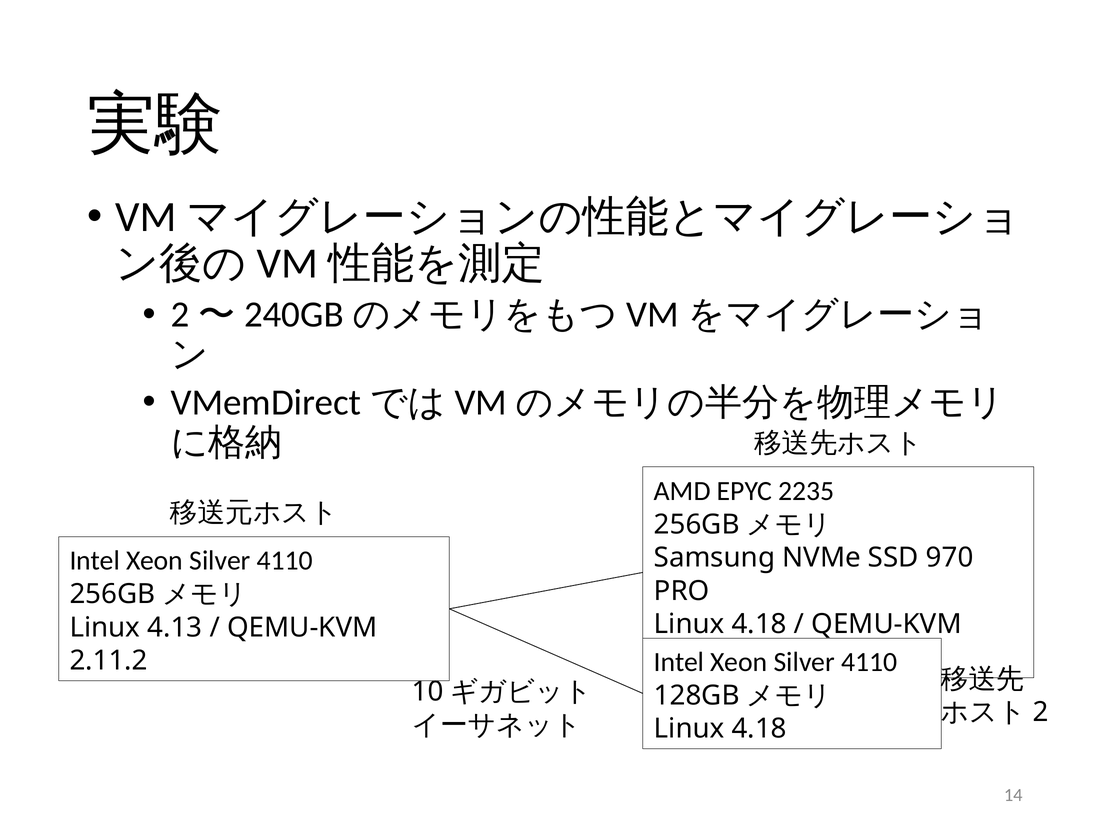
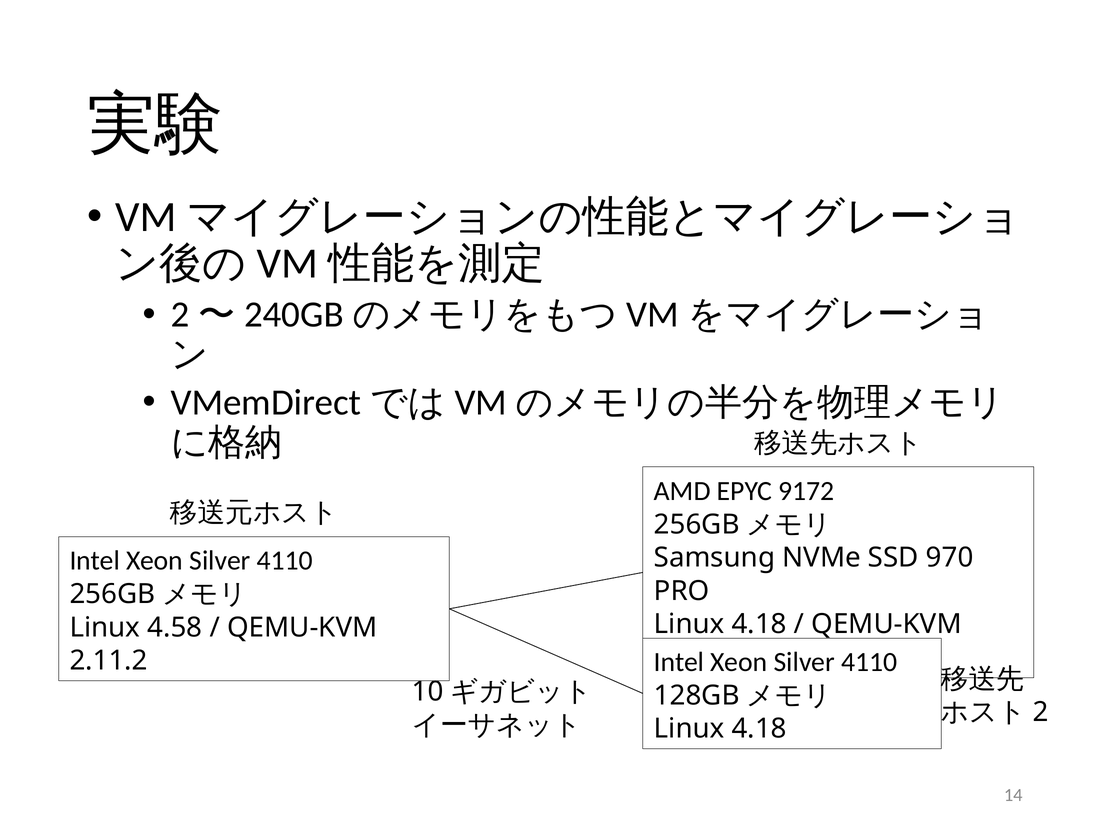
2235: 2235 -> 9172 (806, 491)
4.13: 4.13 -> 4.58 (175, 627)
